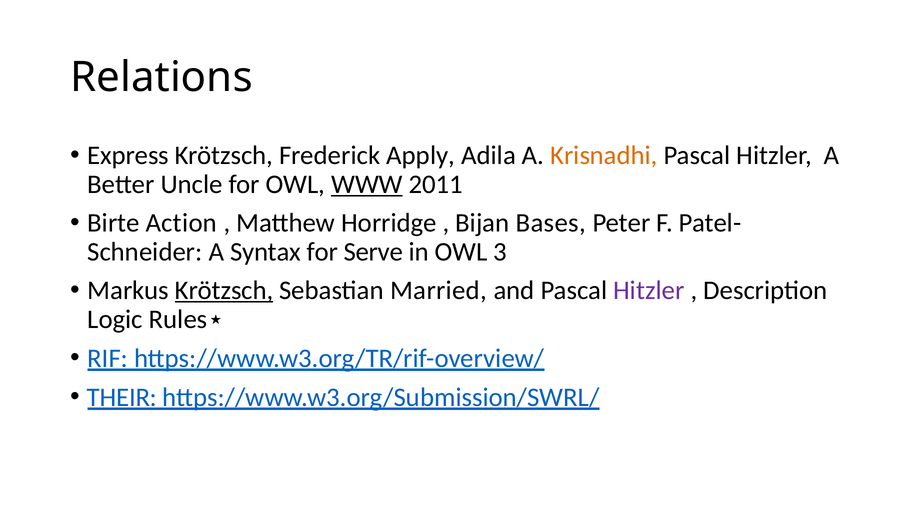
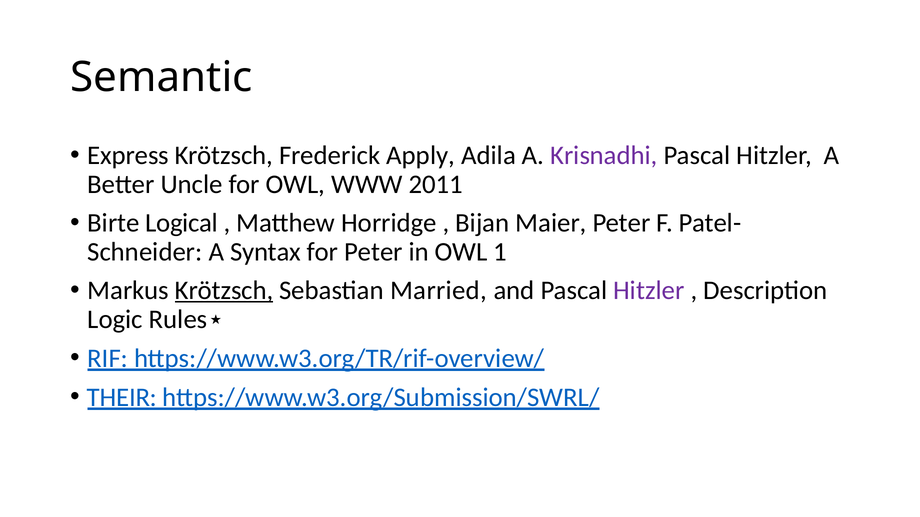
Relations: Relations -> Semantic (161, 77)
Krisnadhi colour: orange -> purple (604, 156)
WWW underline: present -> none (367, 185)
Action: Action -> Logical (182, 223)
Bases: Bases -> Maier (551, 223)
for Serve: Serve -> Peter (373, 252)
3: 3 -> 1 (500, 252)
